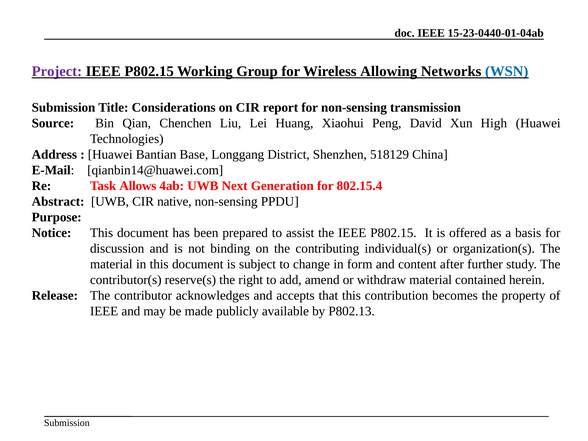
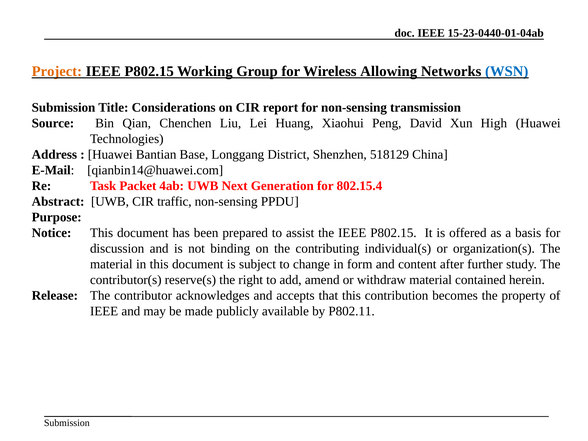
Project colour: purple -> orange (57, 71)
Allows: Allows -> Packet (138, 186)
native: native -> traffic (174, 201)
P802.13: P802.13 -> P802.11 (352, 311)
